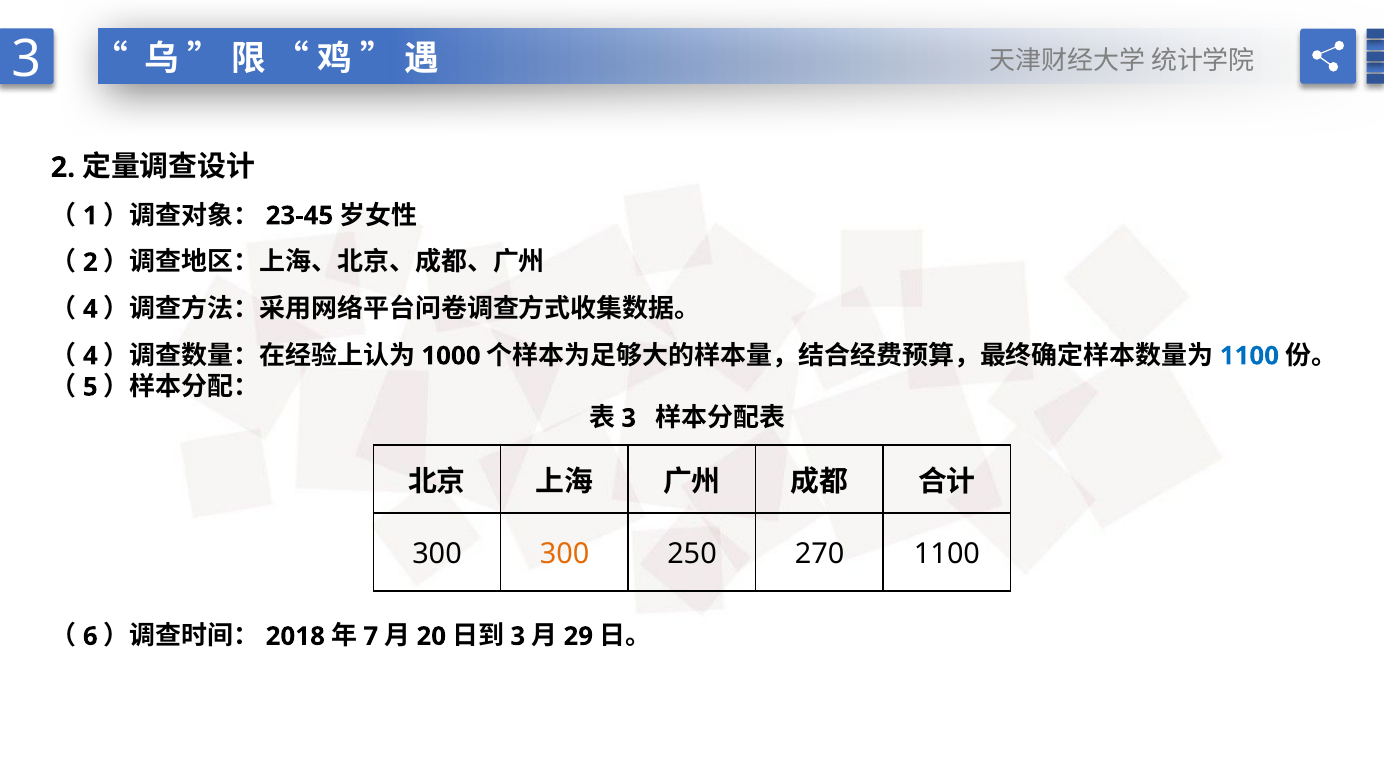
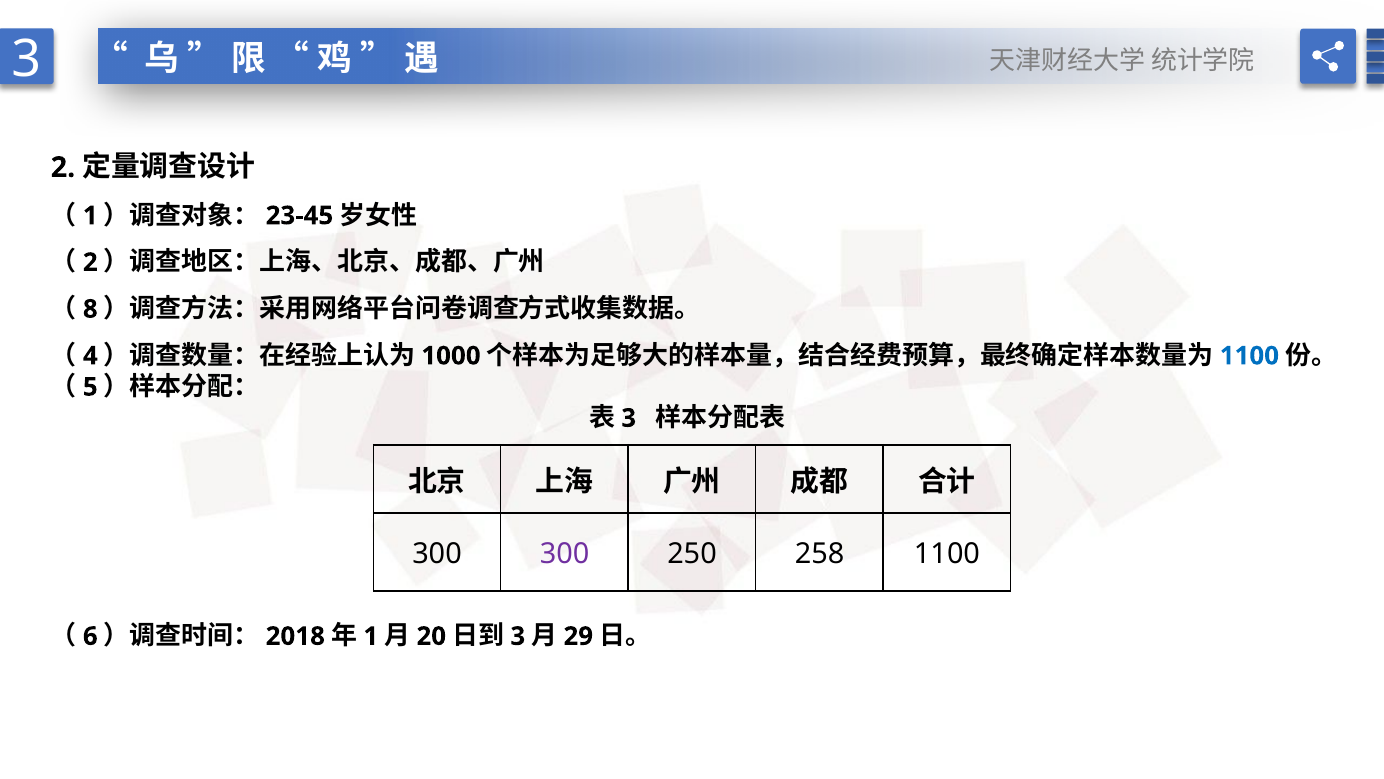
4: 4 -> 8 (90, 309)
300 colour: orange -> purple (565, 553)
270: 270 -> 258 (820, 553)
7: 7 -> 1 (371, 636)
